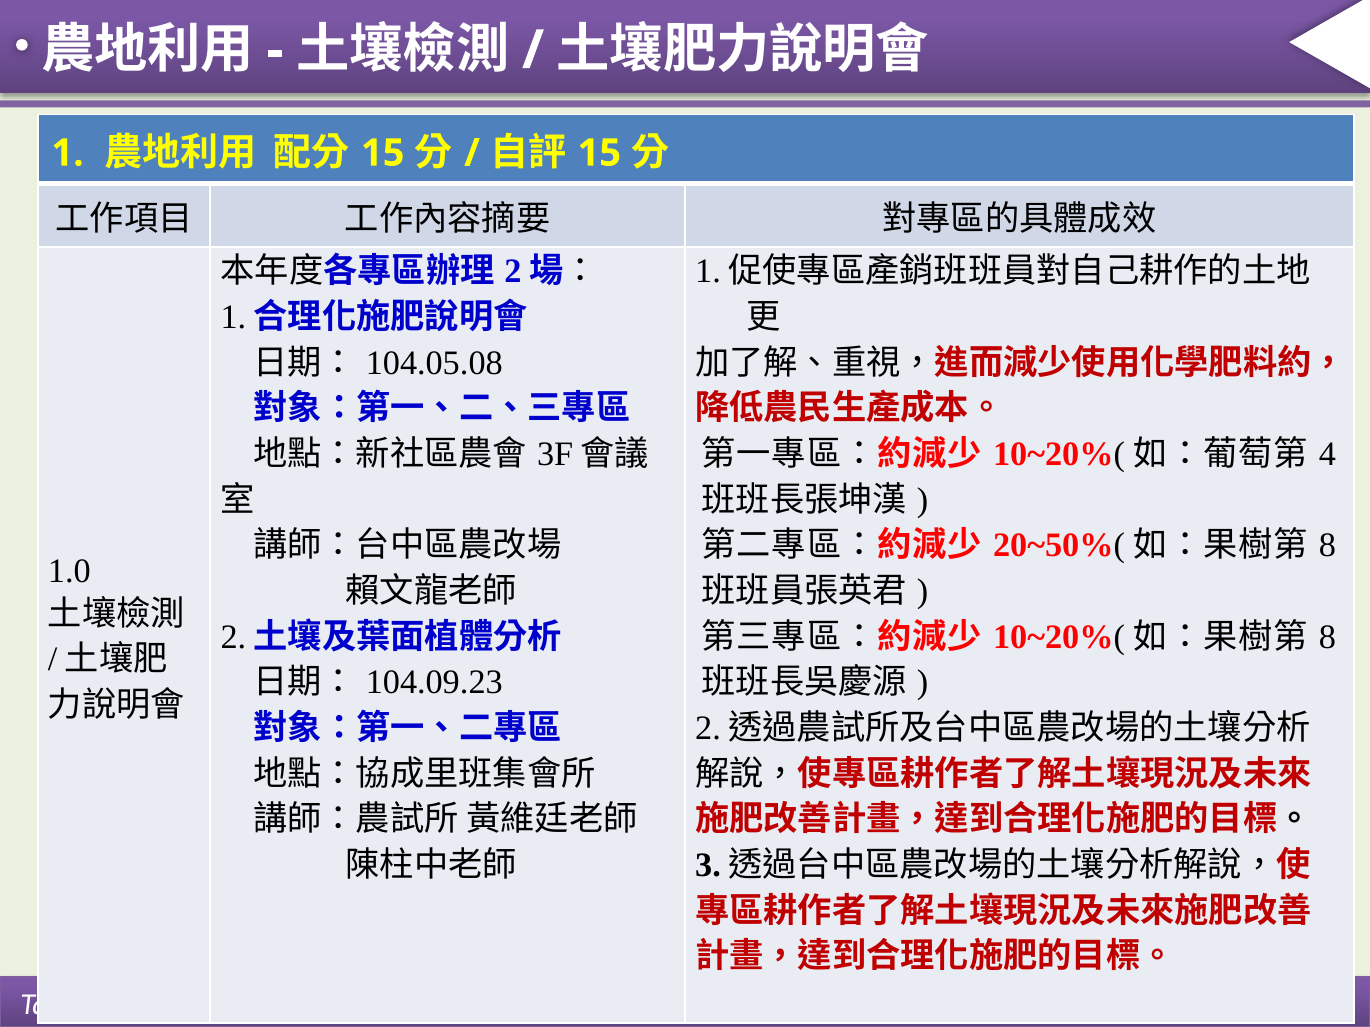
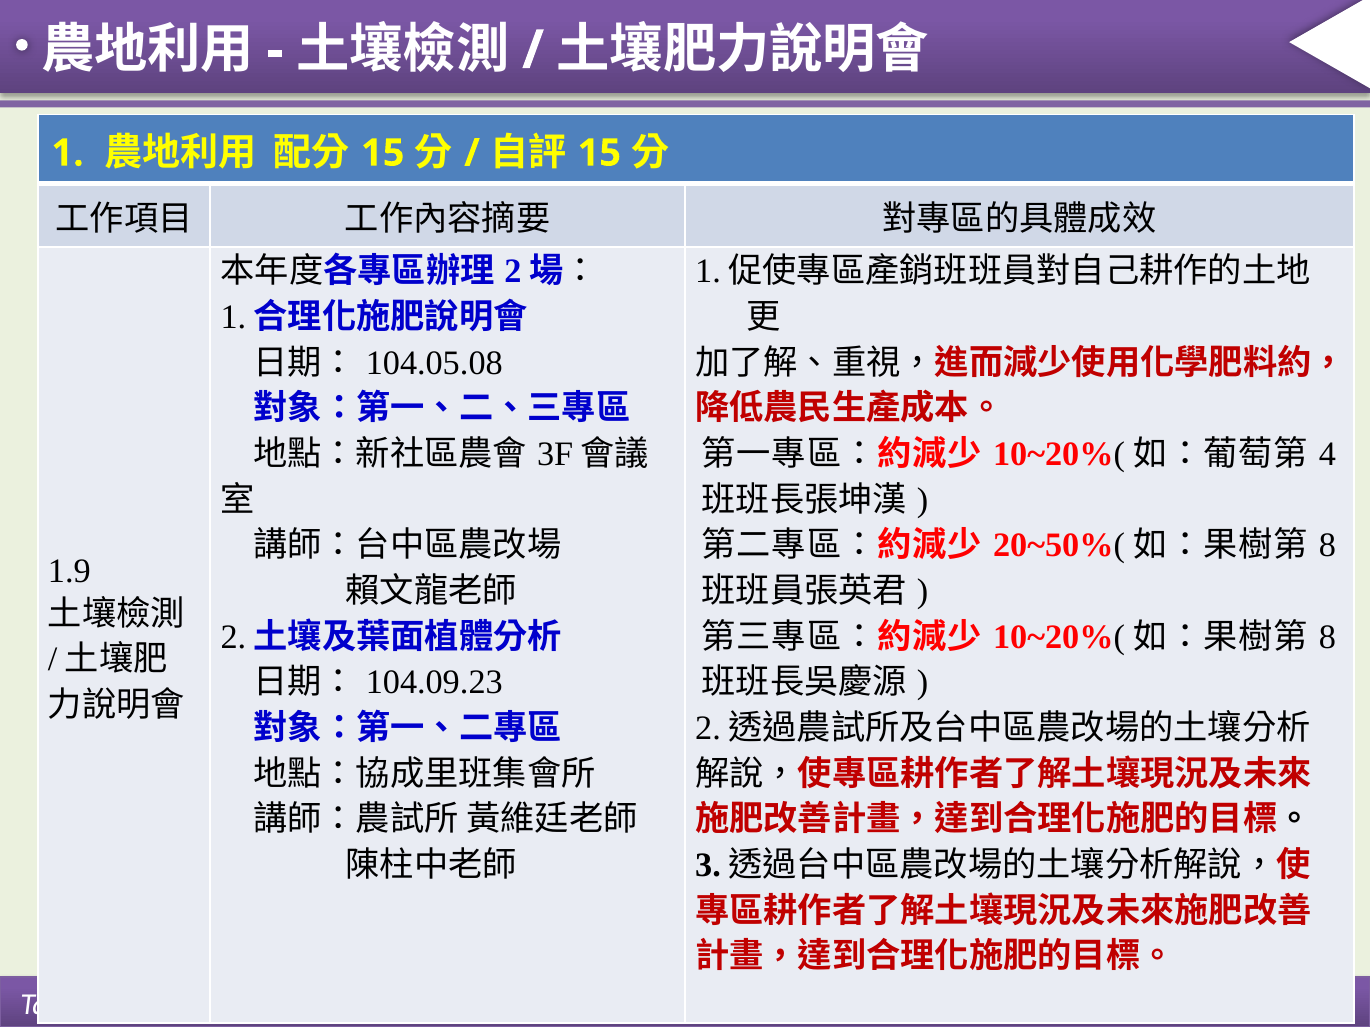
1.0: 1.0 -> 1.9 (69, 571)
